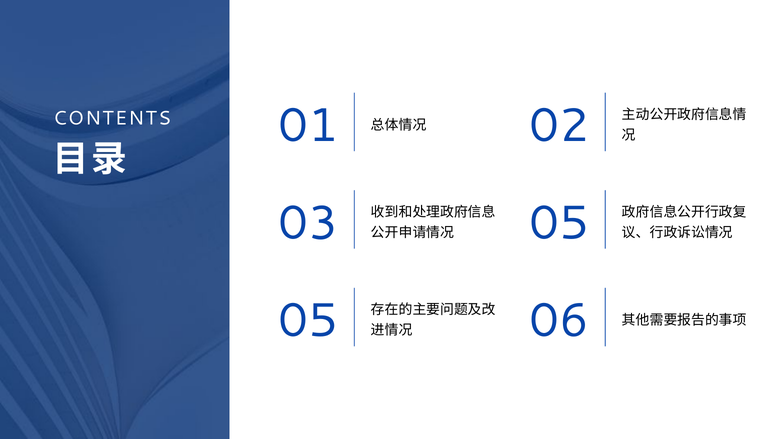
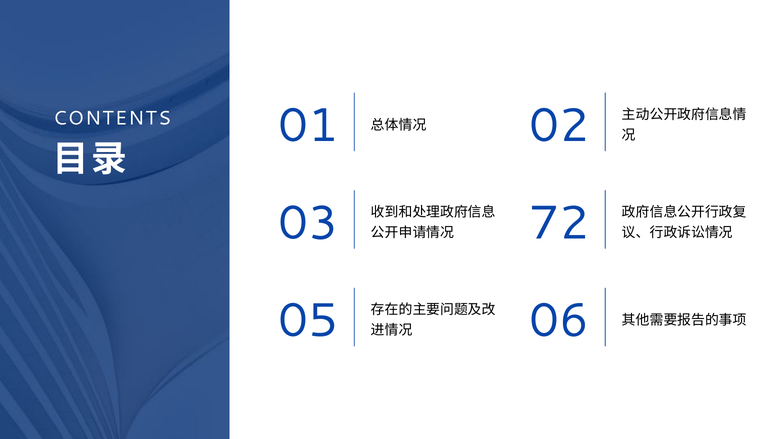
05: 05 -> 72 (559, 223)
